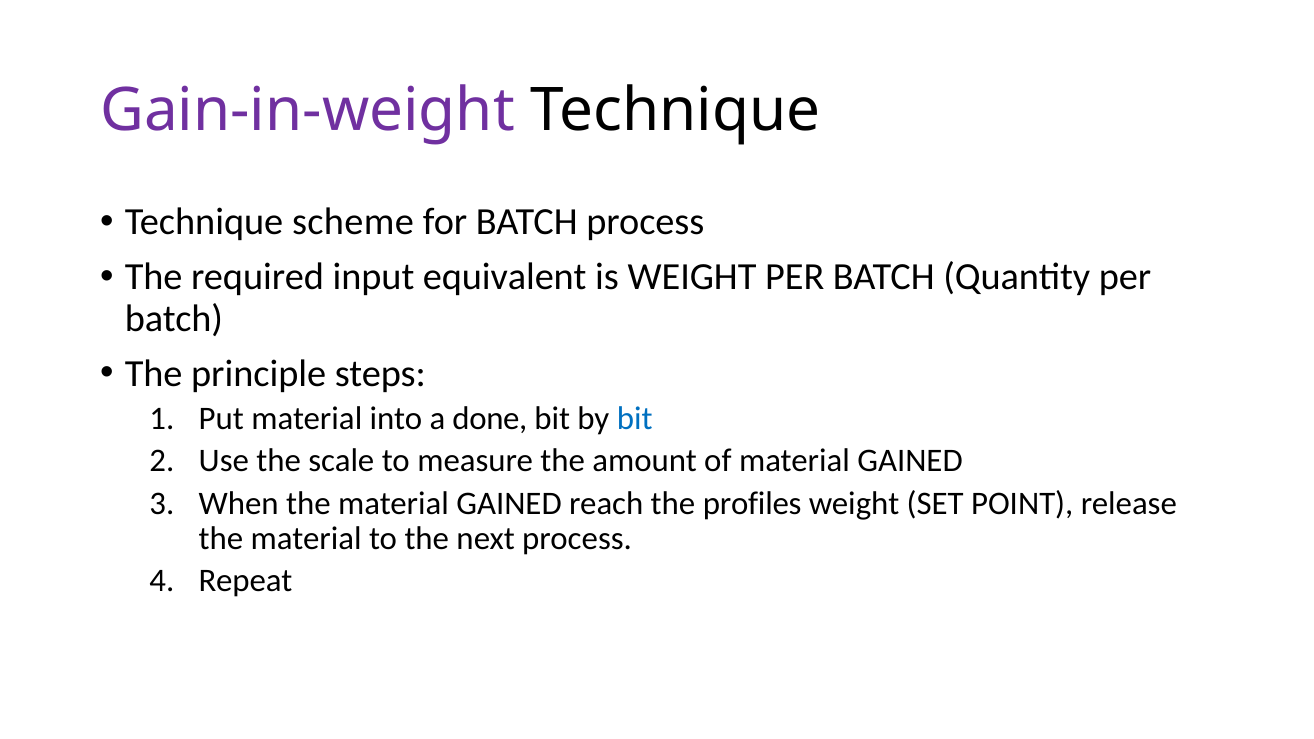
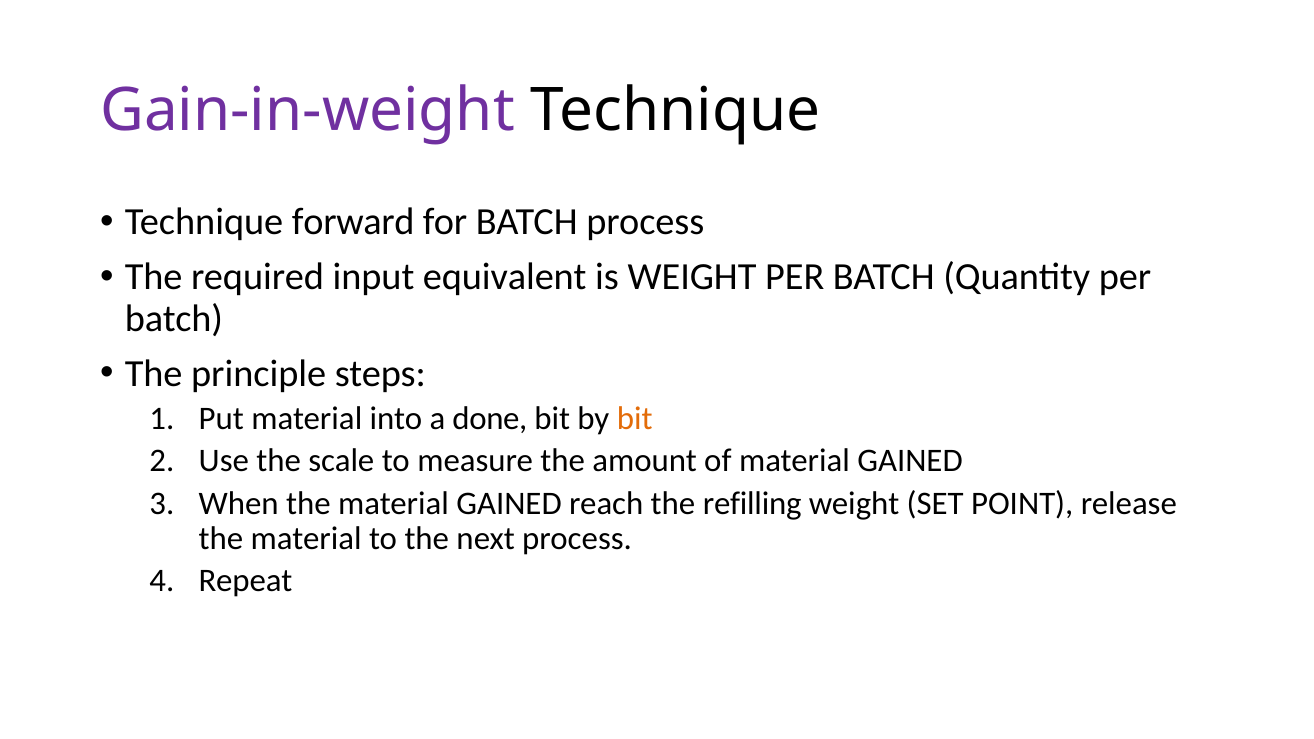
scheme: scheme -> forward (353, 222)
bit colour: blue -> orange (635, 419)
profiles: profiles -> refilling (752, 503)
